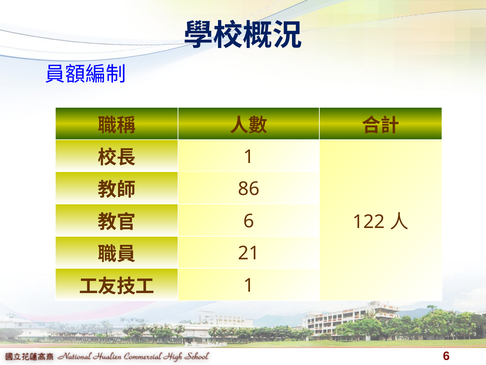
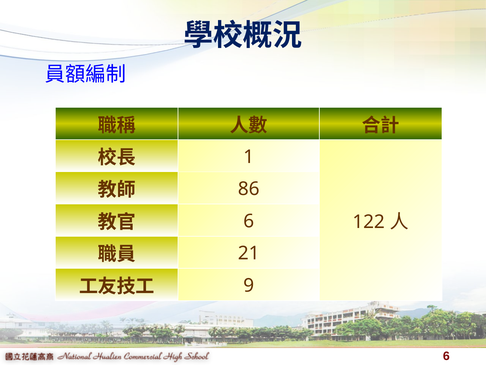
1: 1 -> 9 (249, 285)
